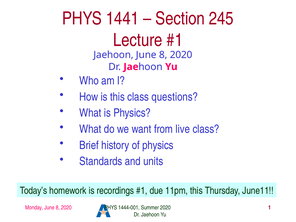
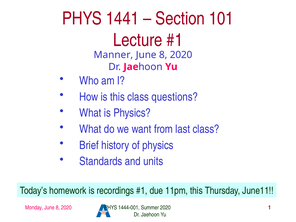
245: 245 -> 101 (221, 19)
Jaehoon: Jaehoon -> Manner (113, 55)
live: live -> last (183, 129)
